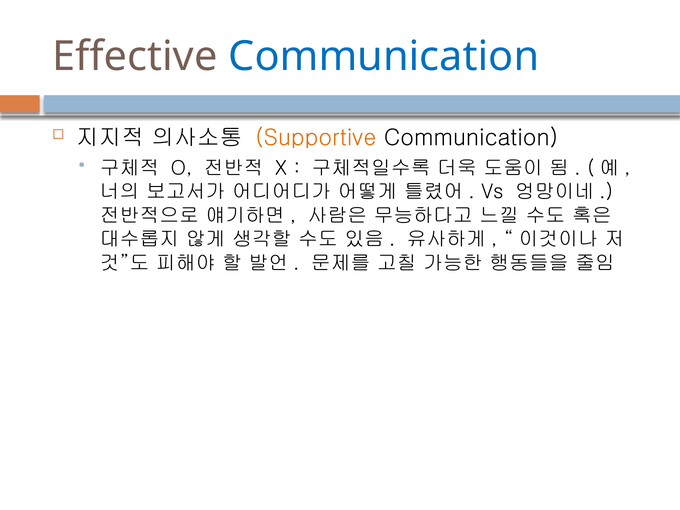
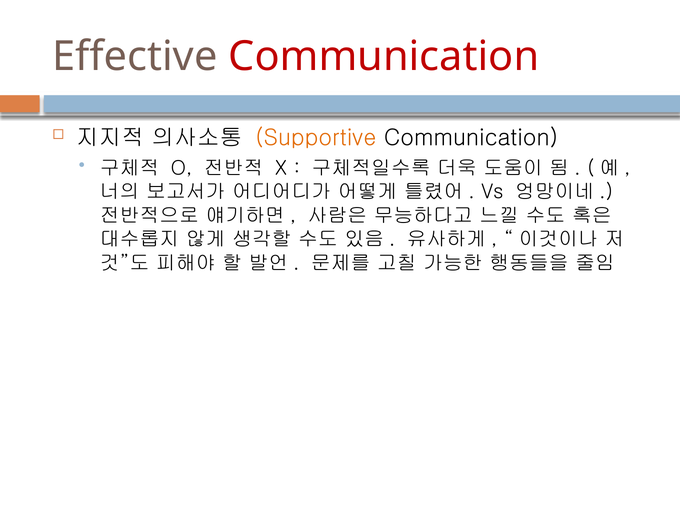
Communication colour: blue -> red (384, 57)
